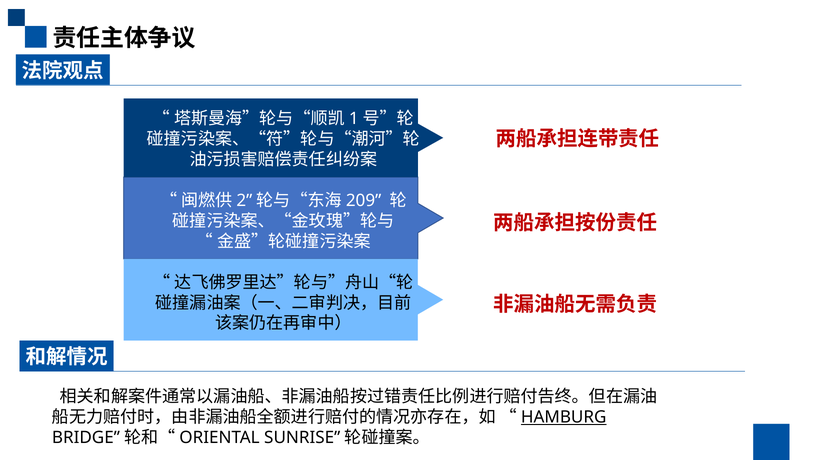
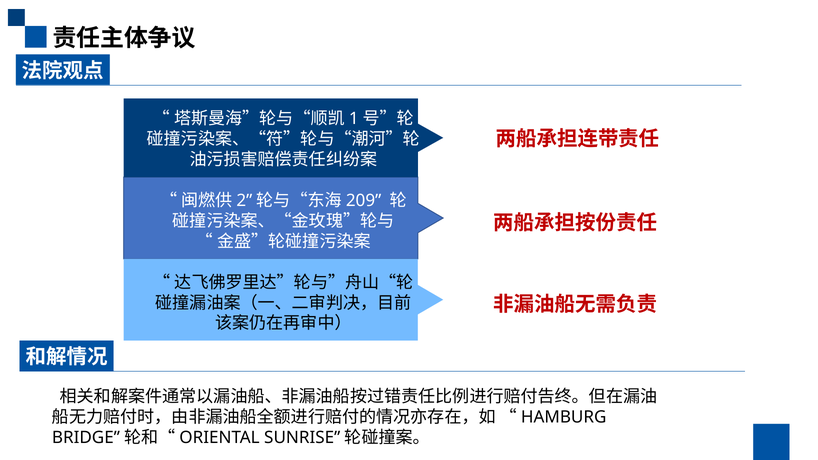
HAMBURG underline: present -> none (564, 417)
